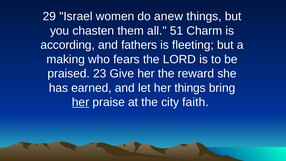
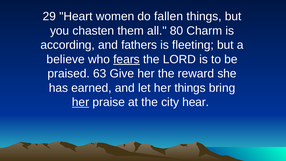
Israel: Israel -> Heart (76, 16)
anew: anew -> fallen (169, 16)
51: 51 -> 80 (177, 31)
making: making -> believe (66, 59)
fears underline: none -> present (127, 59)
23: 23 -> 63 (100, 74)
faith: faith -> hear (196, 102)
